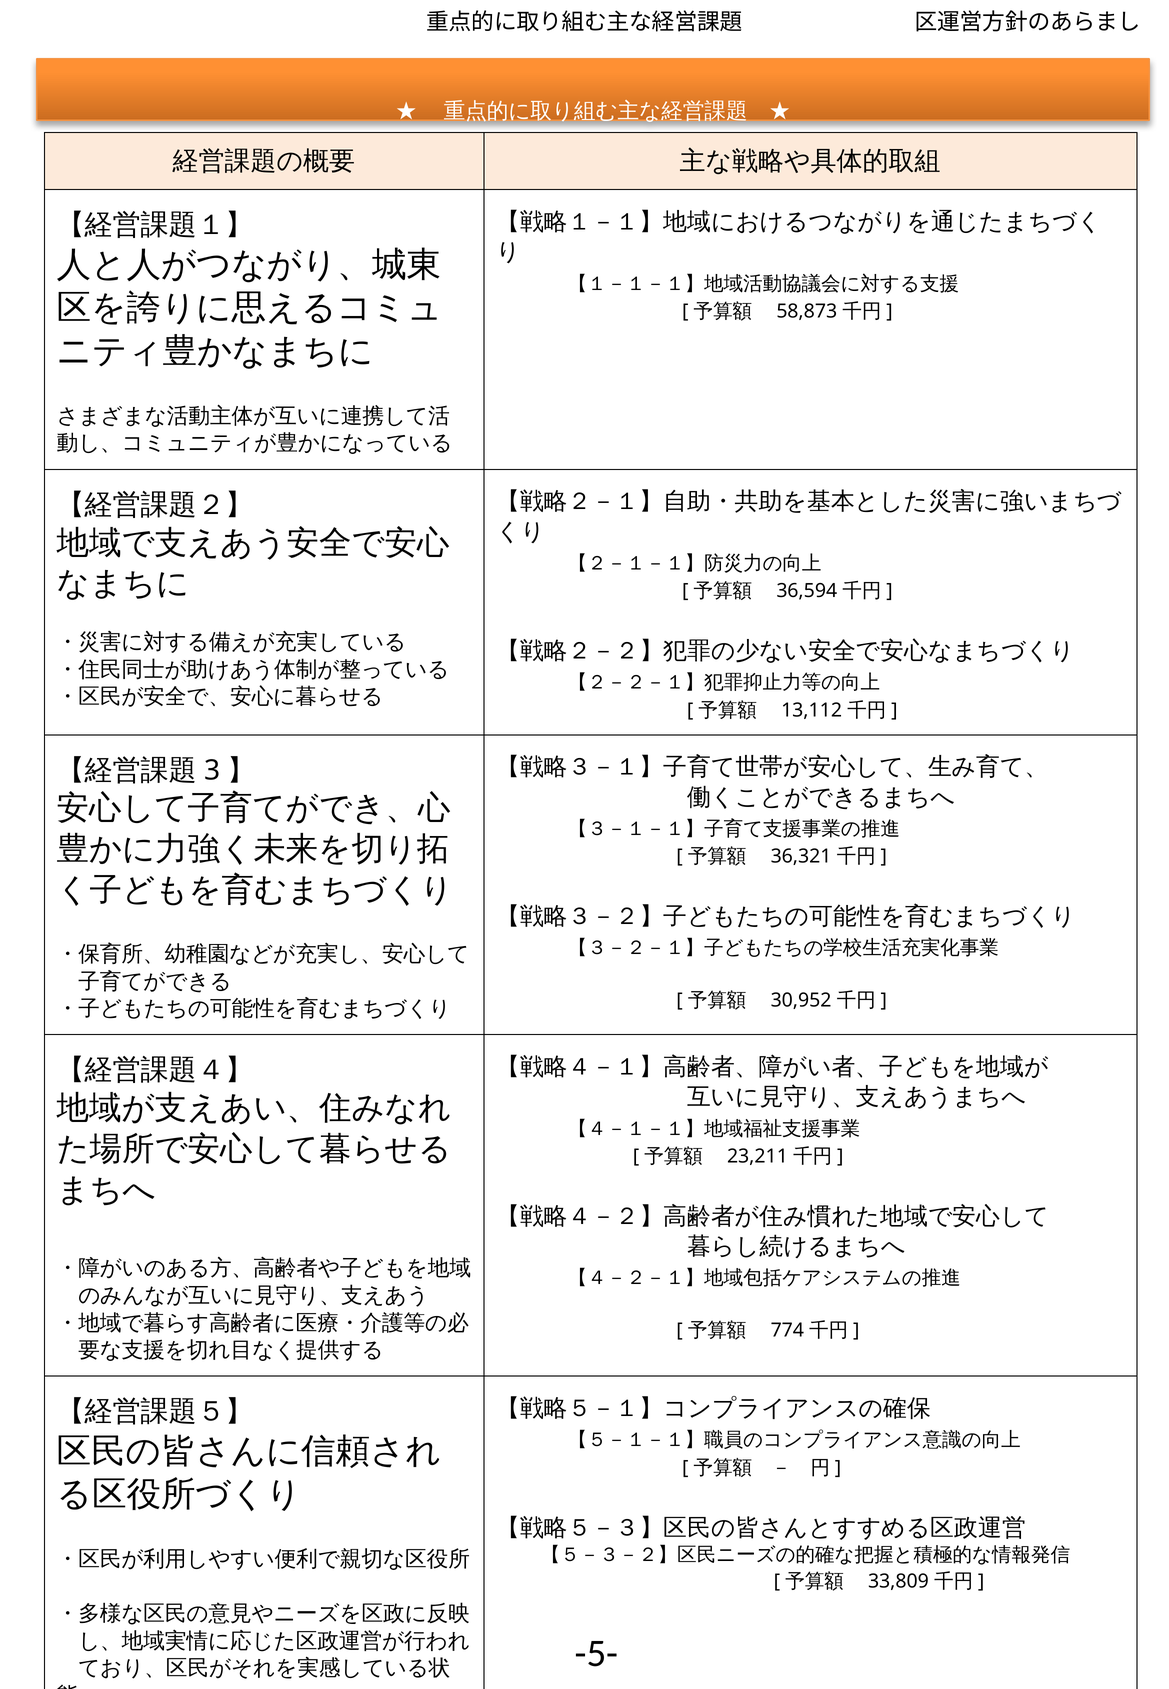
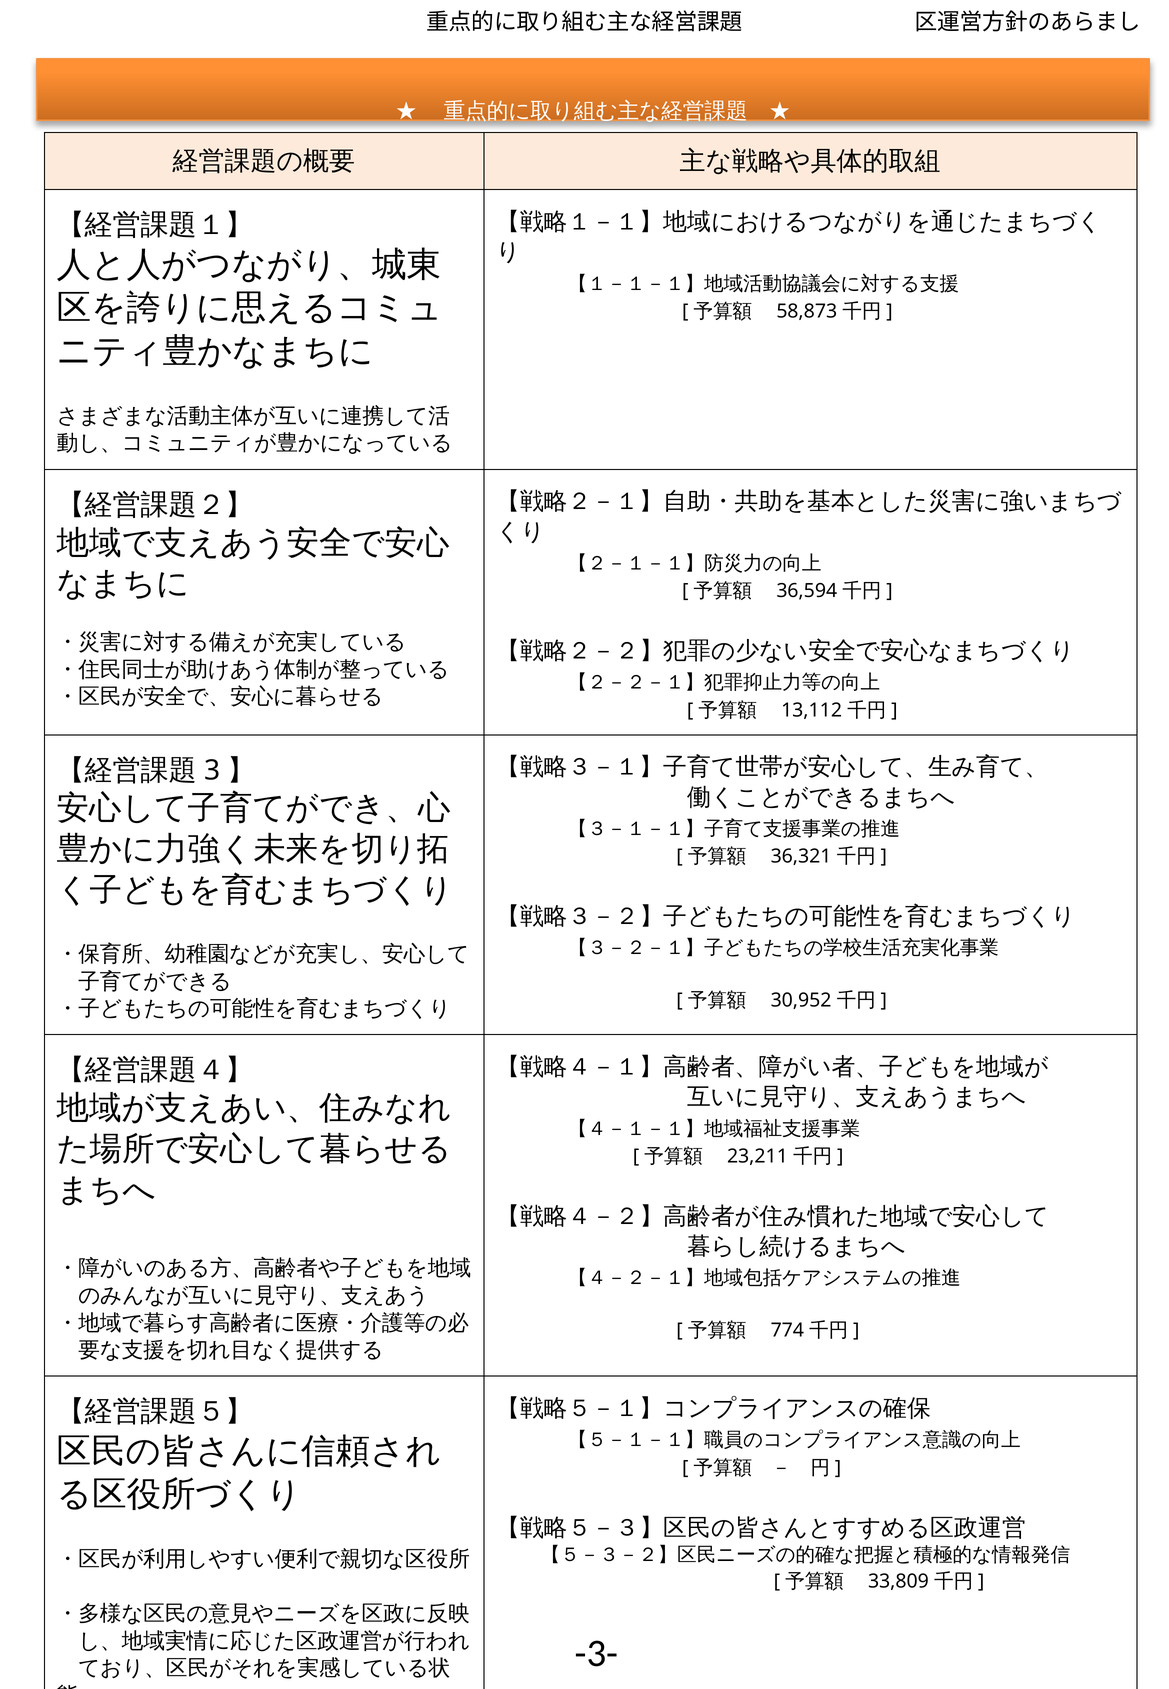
-5-: -5- -> -3- (597, 1653)
